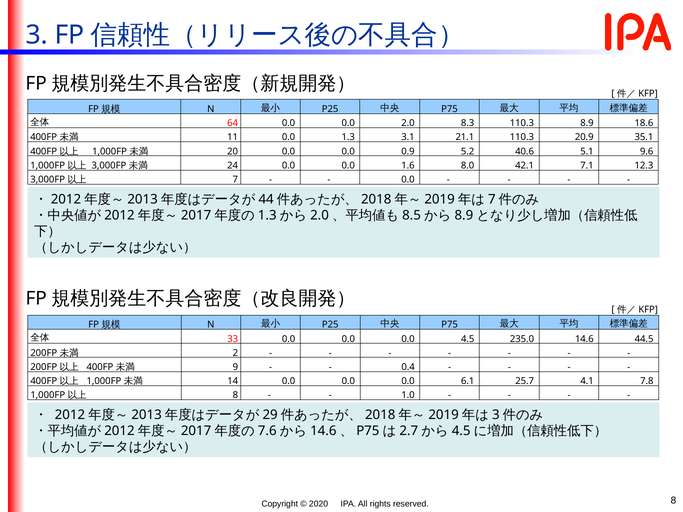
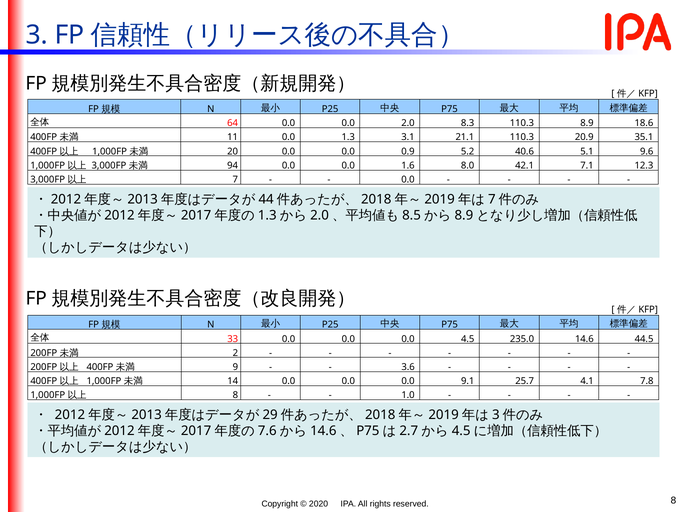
24: 24 -> 94 (233, 166)
0.4: 0.4 -> 3.6 (408, 367)
6.1: 6.1 -> 9.1 (468, 381)
